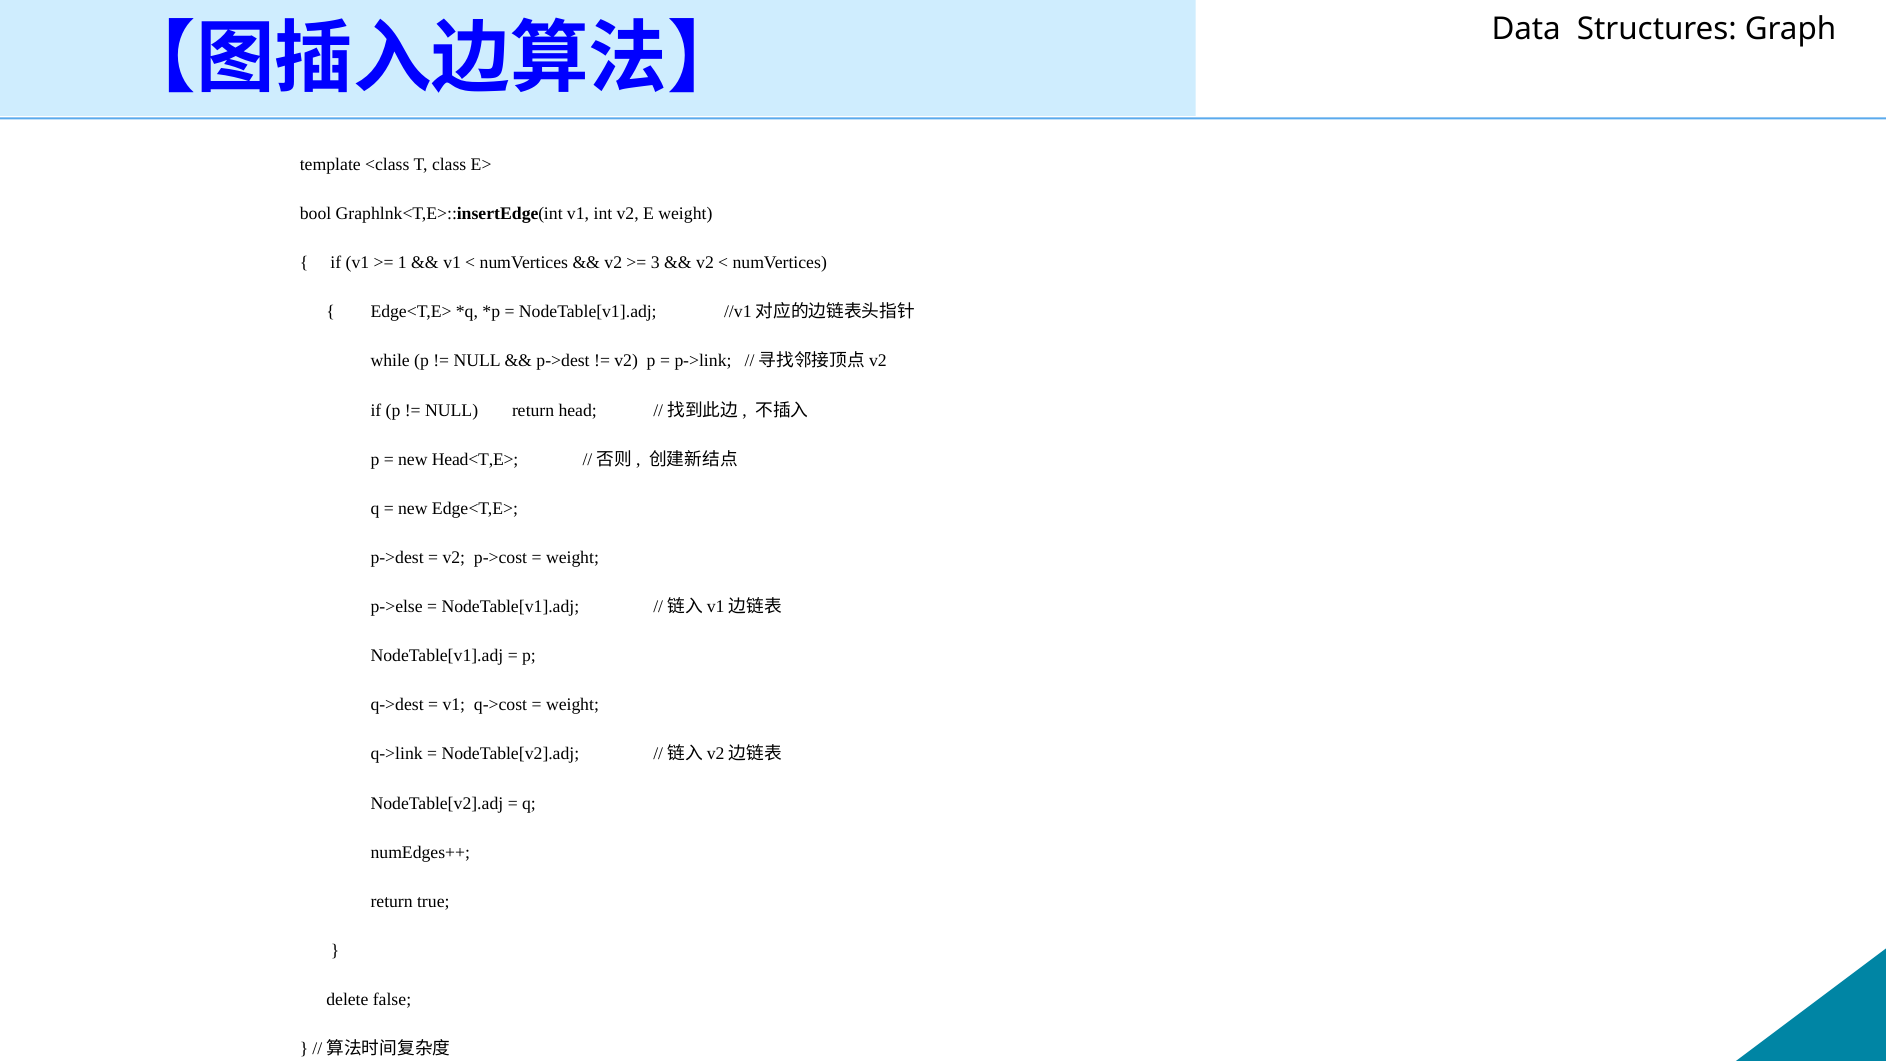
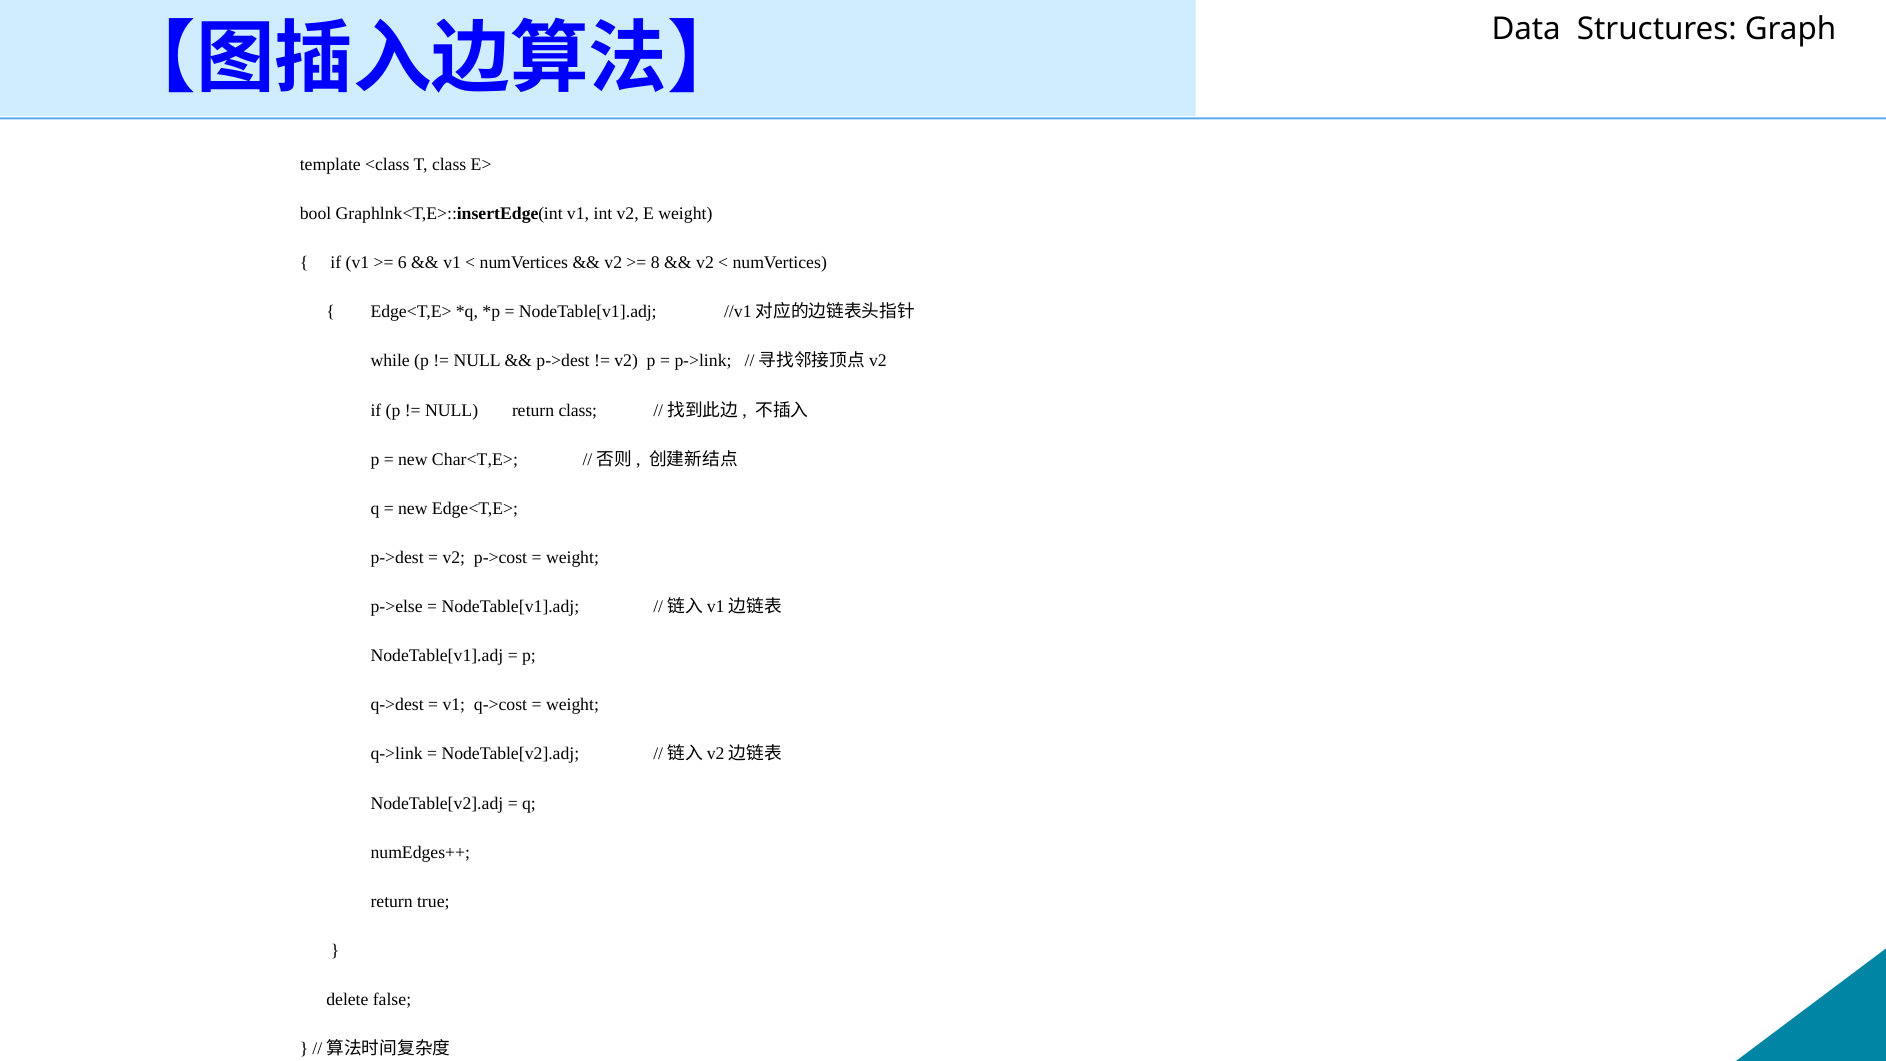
1: 1 -> 6 (402, 263)
3: 3 -> 8 (655, 263)
return head: head -> class (578, 410)
Head<T,E>: Head<T,E> -> Char<T,E> (475, 459)
